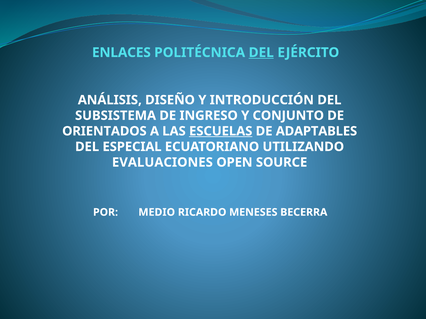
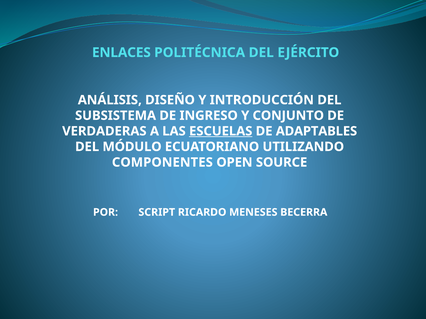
DEL underline: present -> none (261, 53)
ORIENTADOS: ORIENTADOS -> VERDADERAS (104, 131)
ESPECIAL: ESPECIAL -> MÓDULO (132, 147)
EVALUACIONES: EVALUACIONES -> COMPONENTES (162, 163)
MEDIO: MEDIO -> SCRIPT (157, 213)
